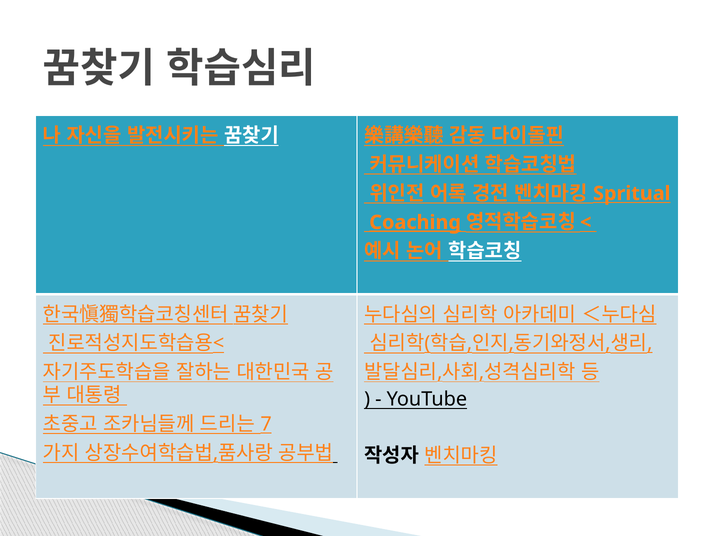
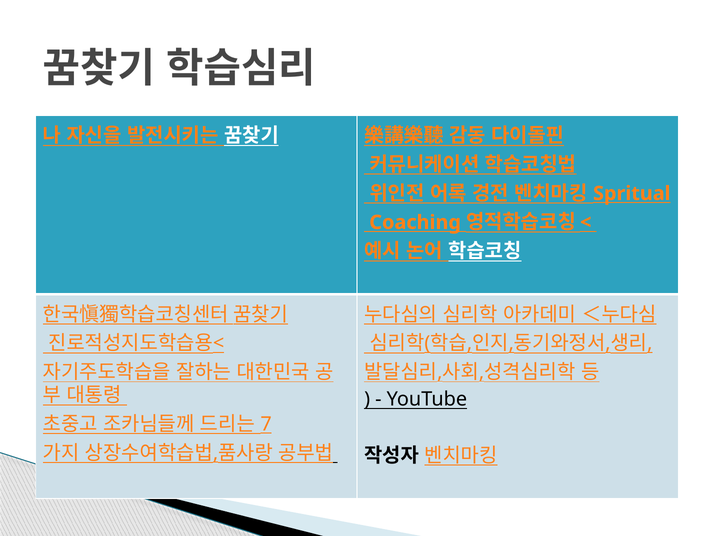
Coaching underline: present -> none (415, 222)
